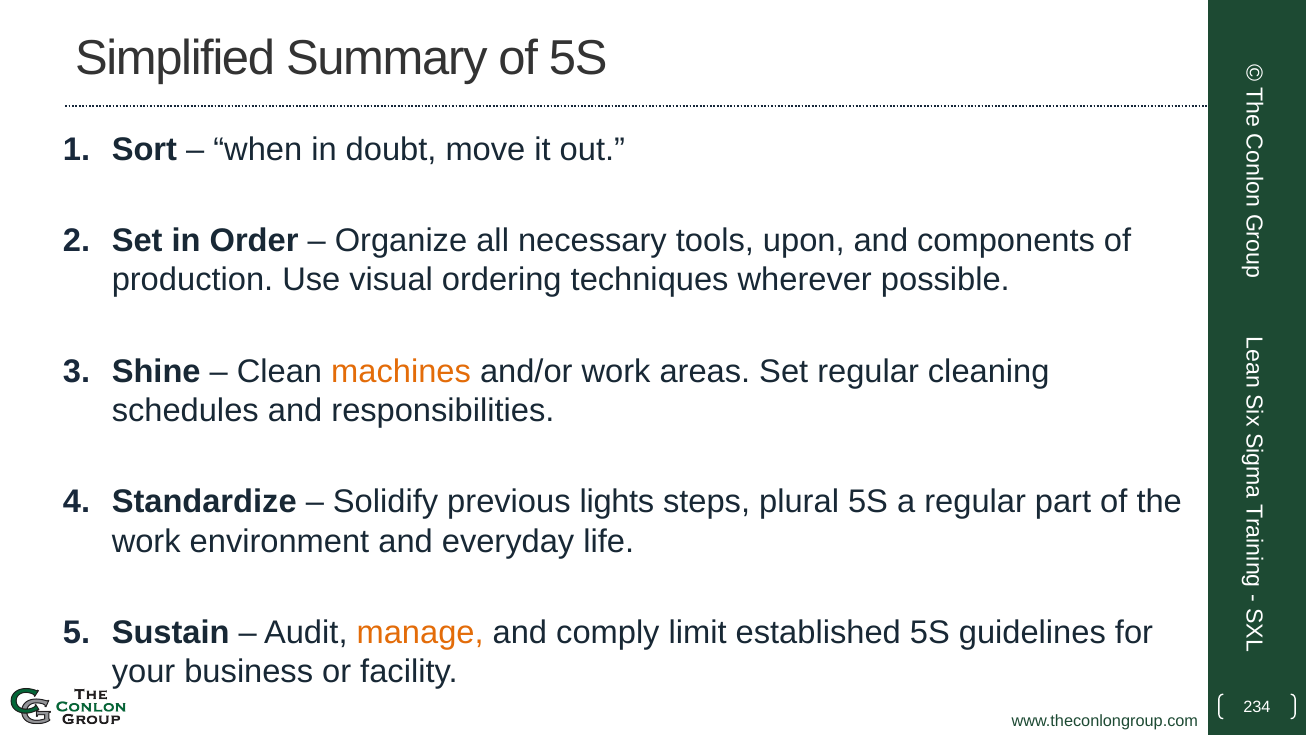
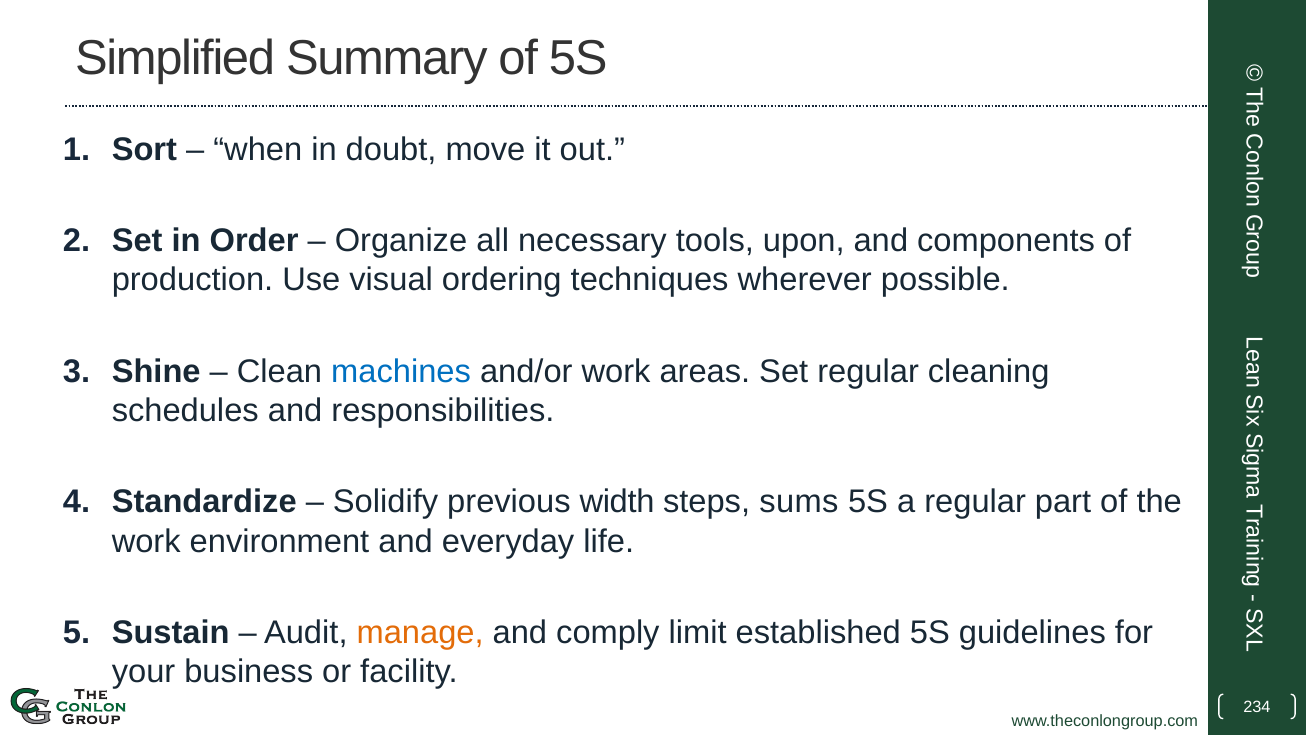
machines colour: orange -> blue (401, 371)
lights: lights -> width (617, 502)
plural: plural -> sums (799, 502)
